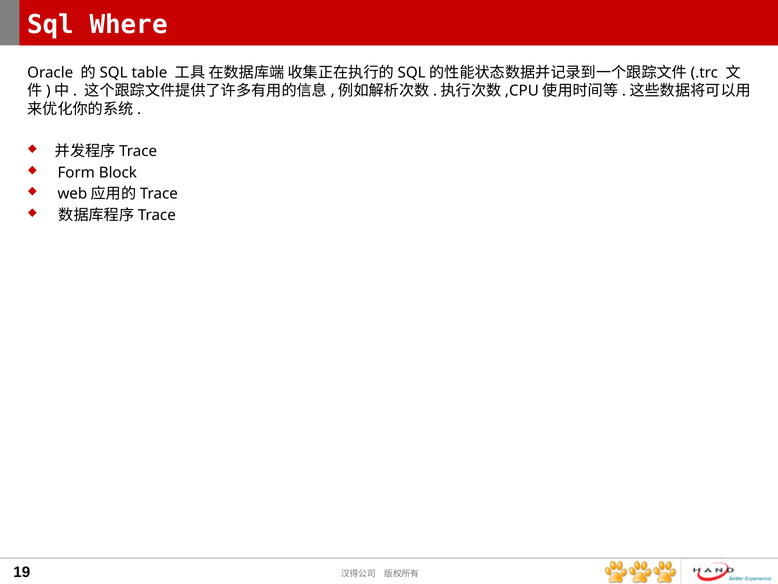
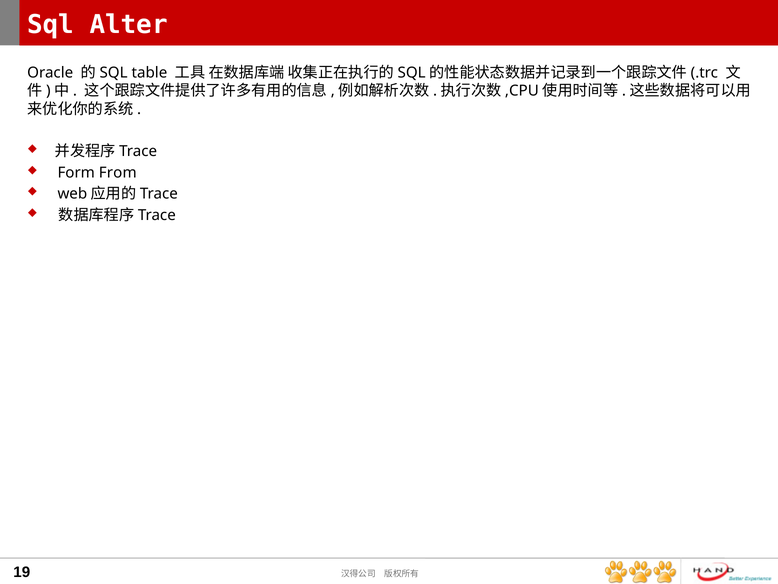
Where: Where -> Alter (129, 24)
Block: Block -> From (118, 173)
